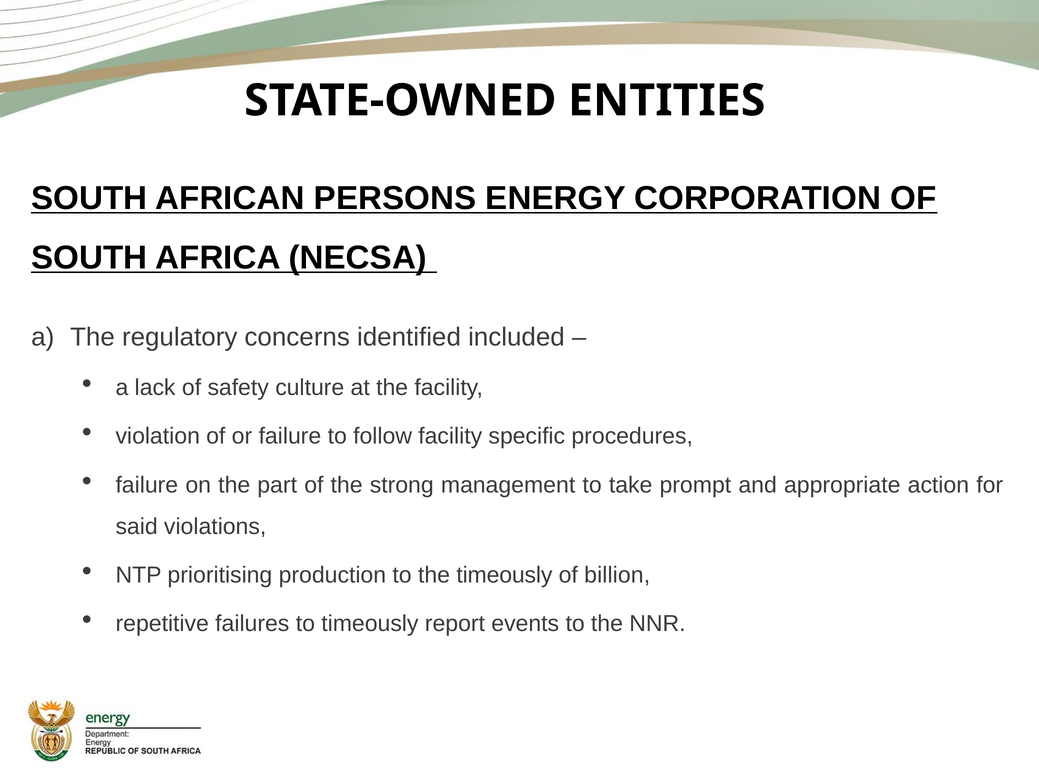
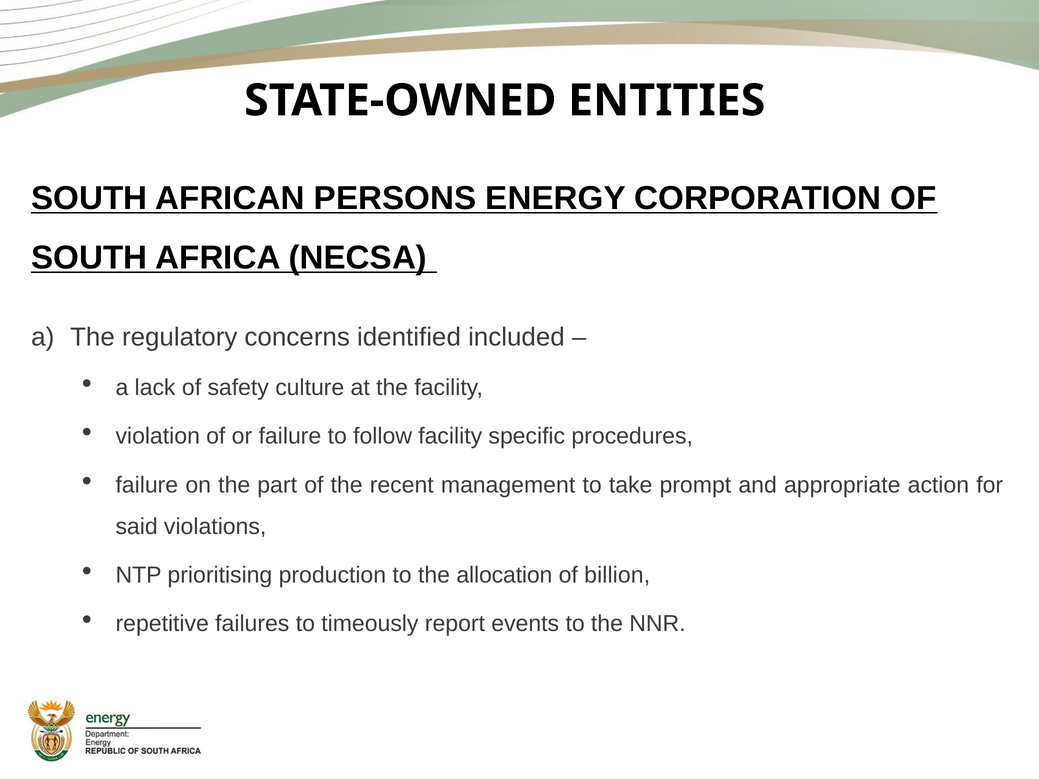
strong: strong -> recent (402, 485)
the timeously: timeously -> allocation (504, 575)
